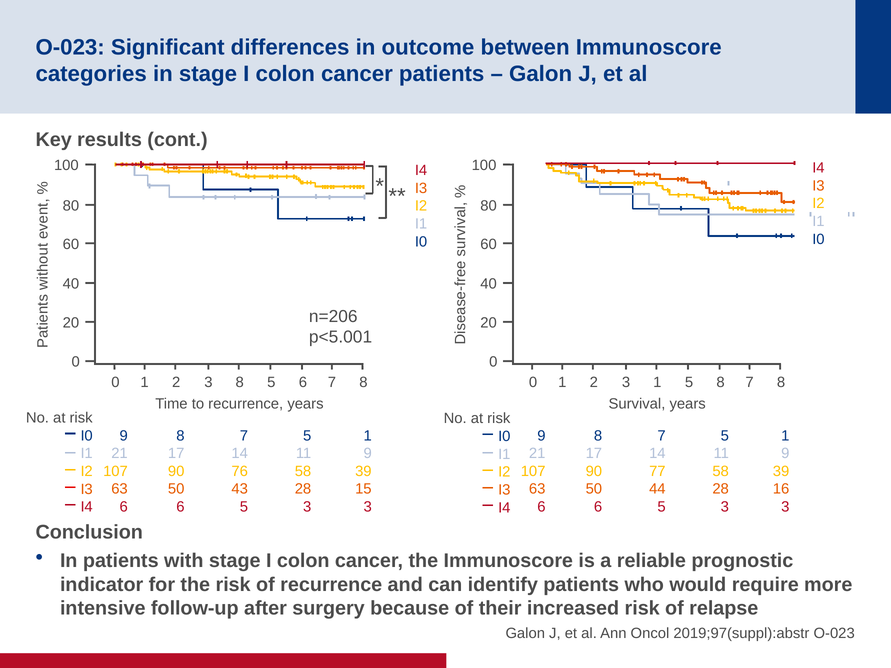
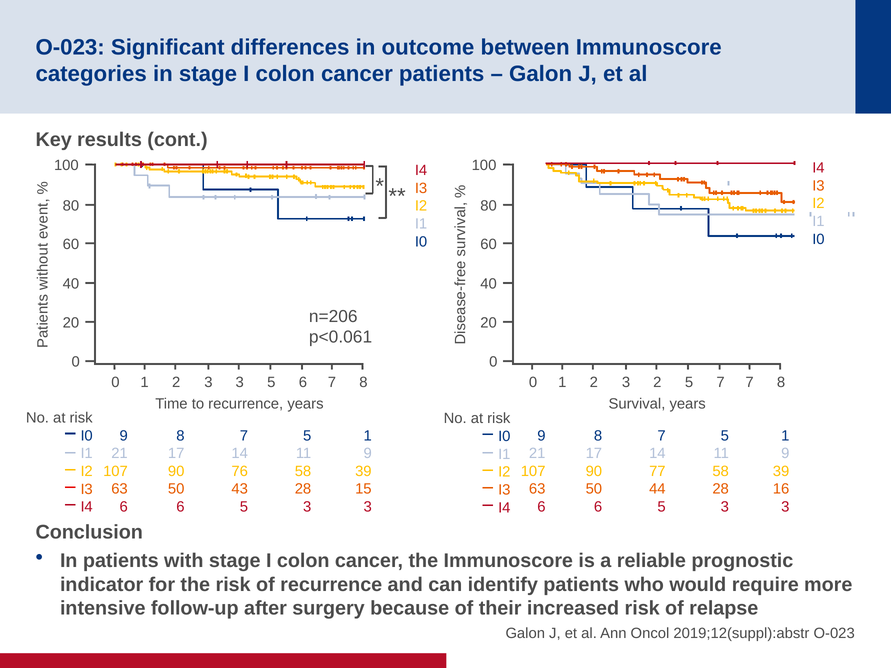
p<5.001: p<5.001 -> p<0.061 (341, 337)
3 8: 8 -> 3 (240, 382)
3 1: 1 -> 2 (657, 382)
5 8: 8 -> 7 (721, 382)
2019;97(suppl):abstr: 2019;97(suppl):abstr -> 2019;12(suppl):abstr (741, 634)
